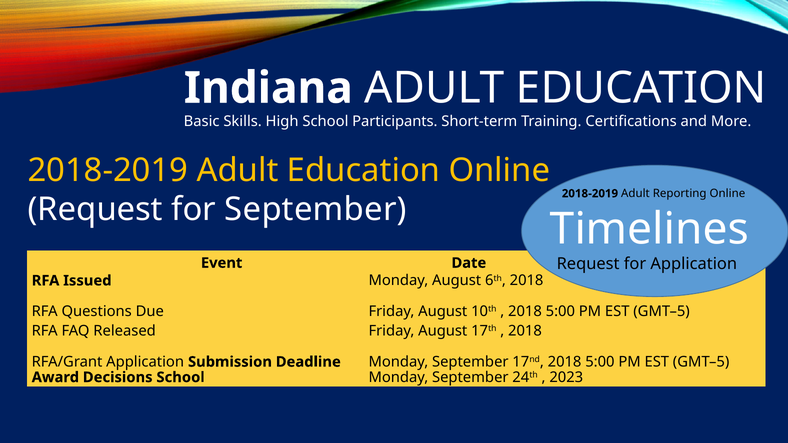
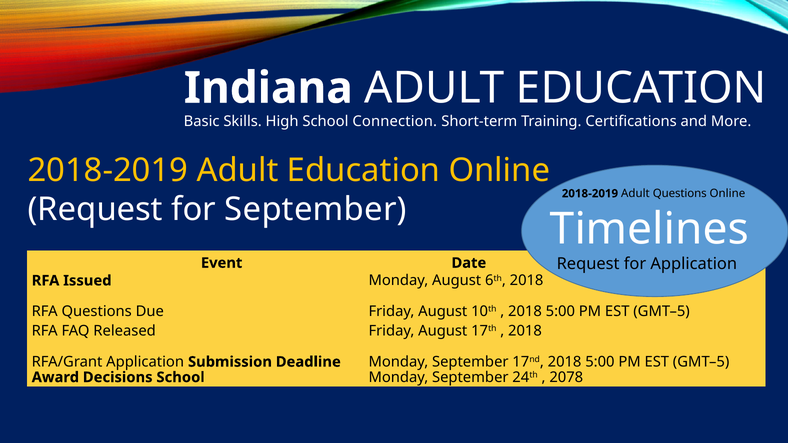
Participants: Participants -> Connection (395, 122)
Adult Reporting: Reporting -> Questions (680, 194)
2023: 2023 -> 2078 (566, 378)
